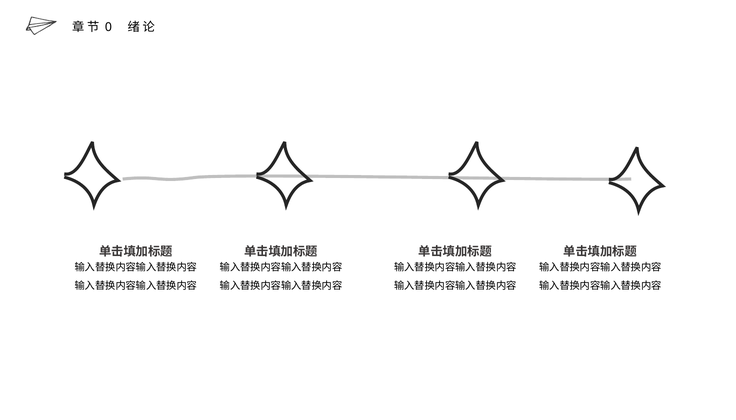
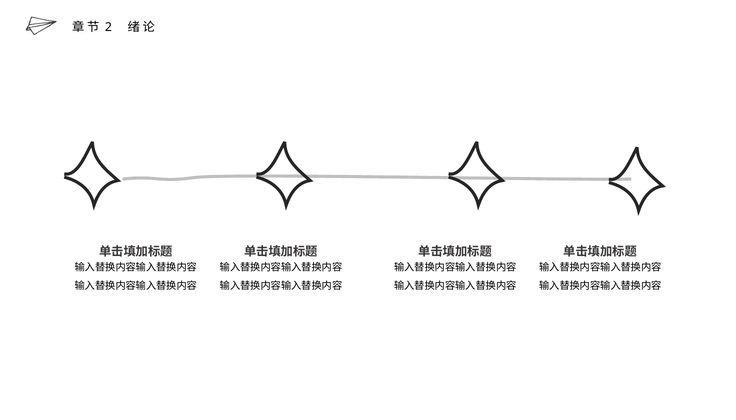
0: 0 -> 2 (108, 27)
